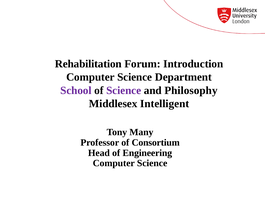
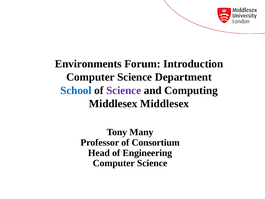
Rehabilitation: Rehabilitation -> Environments (88, 64)
School colour: purple -> blue (76, 90)
Philosophy: Philosophy -> Computing (191, 90)
Middlesex Intelligent: Intelligent -> Middlesex (165, 103)
